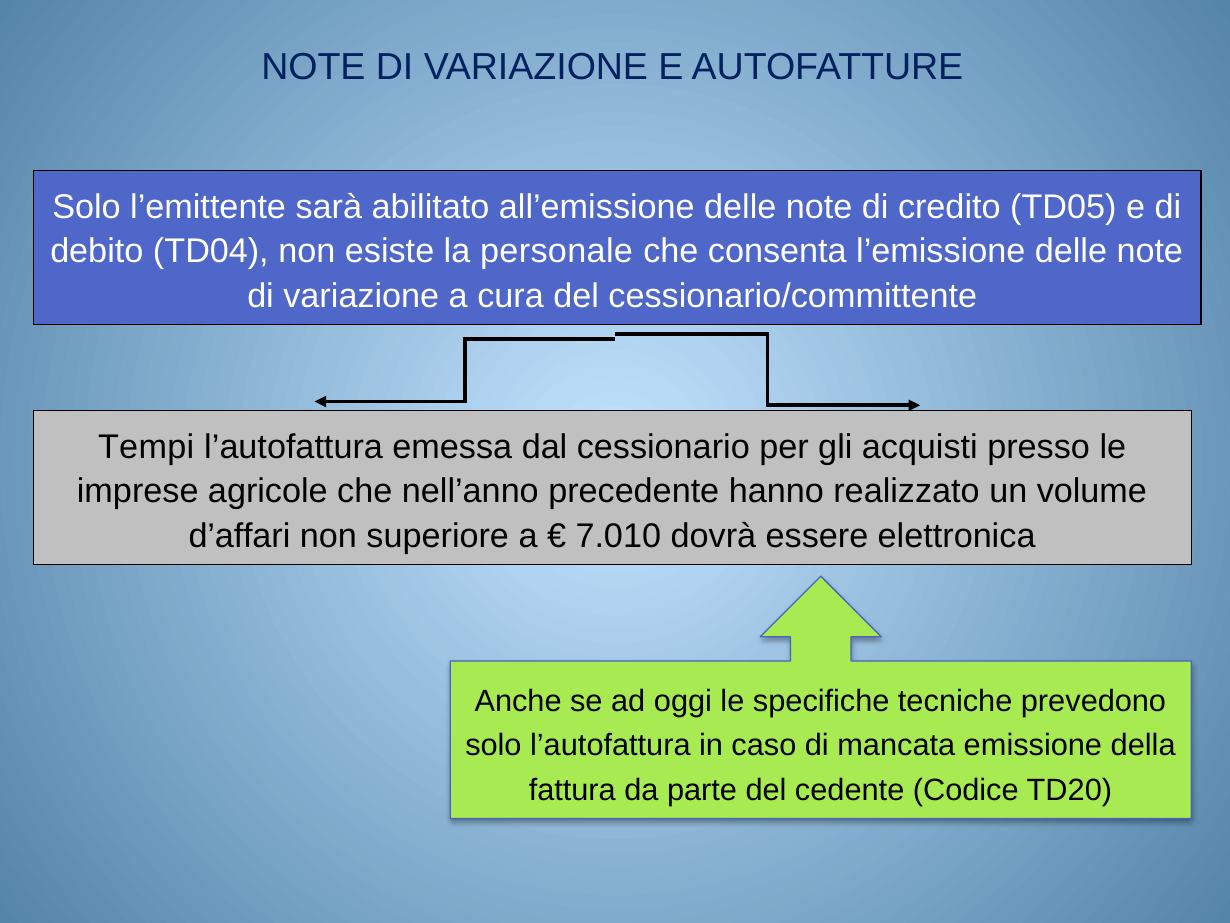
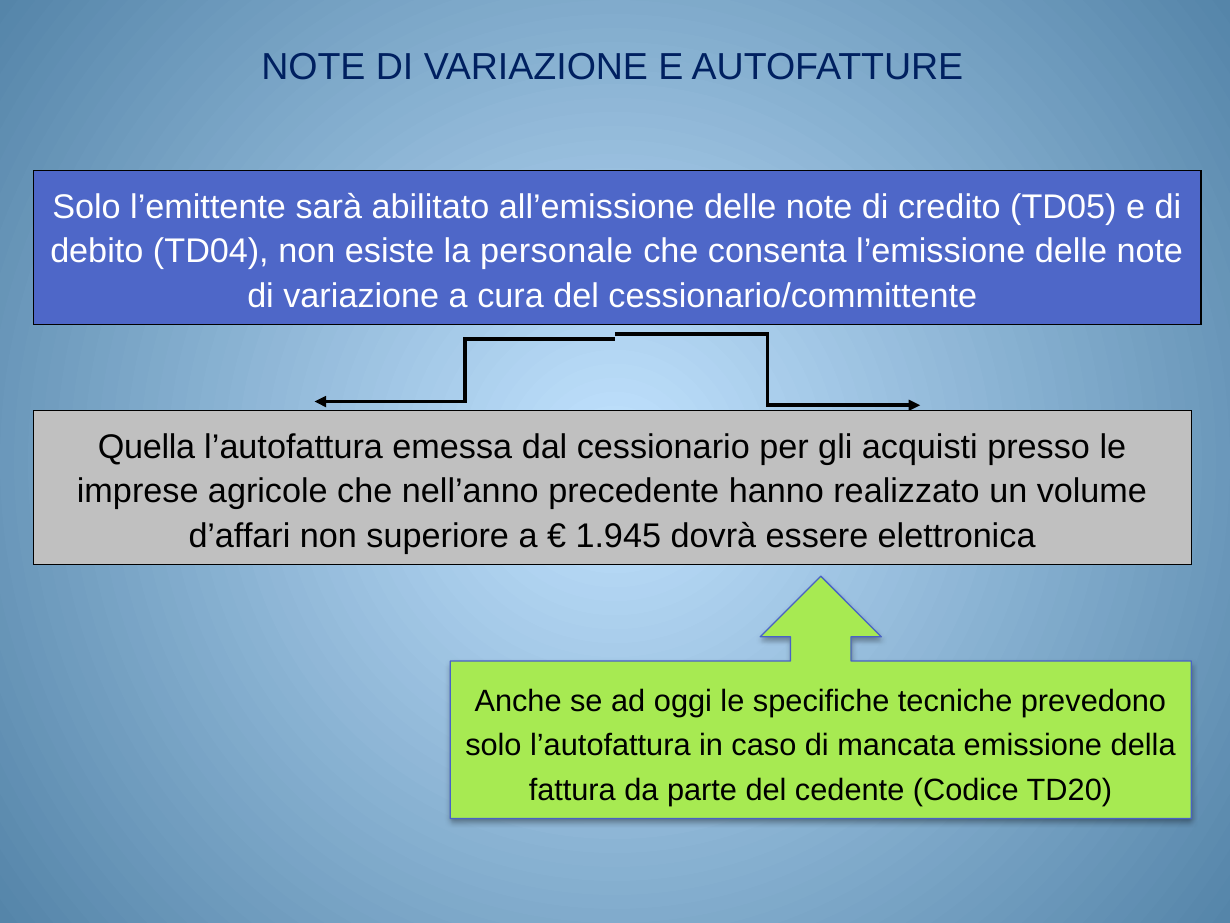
Tempi: Tempi -> Quella (147, 447)
7.010: 7.010 -> 1.945 (618, 536)
